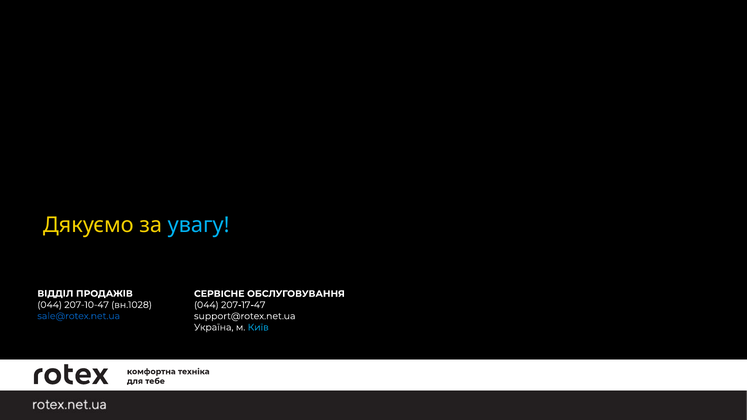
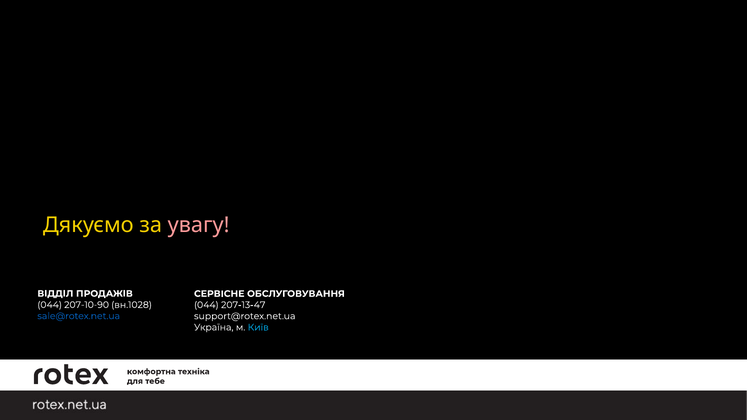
увагу colour: light blue -> pink (199, 225)
207-10-47: 207-10-47 -> 207-10-90 (87, 305)
207-17-47: 207-17-47 -> 207-13-47 (243, 305)
